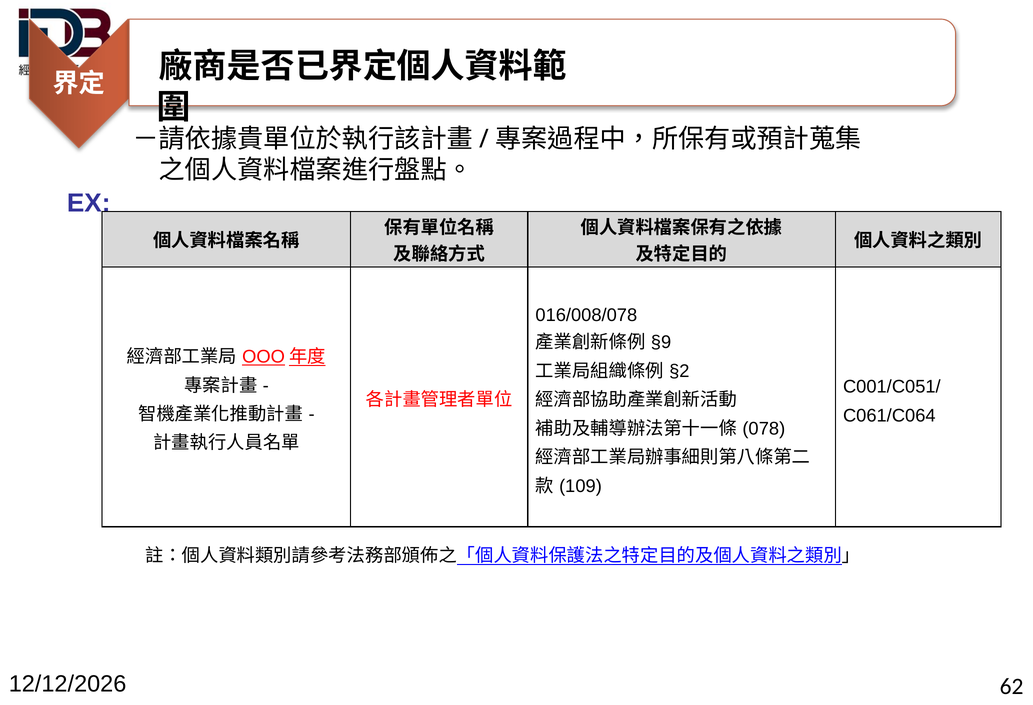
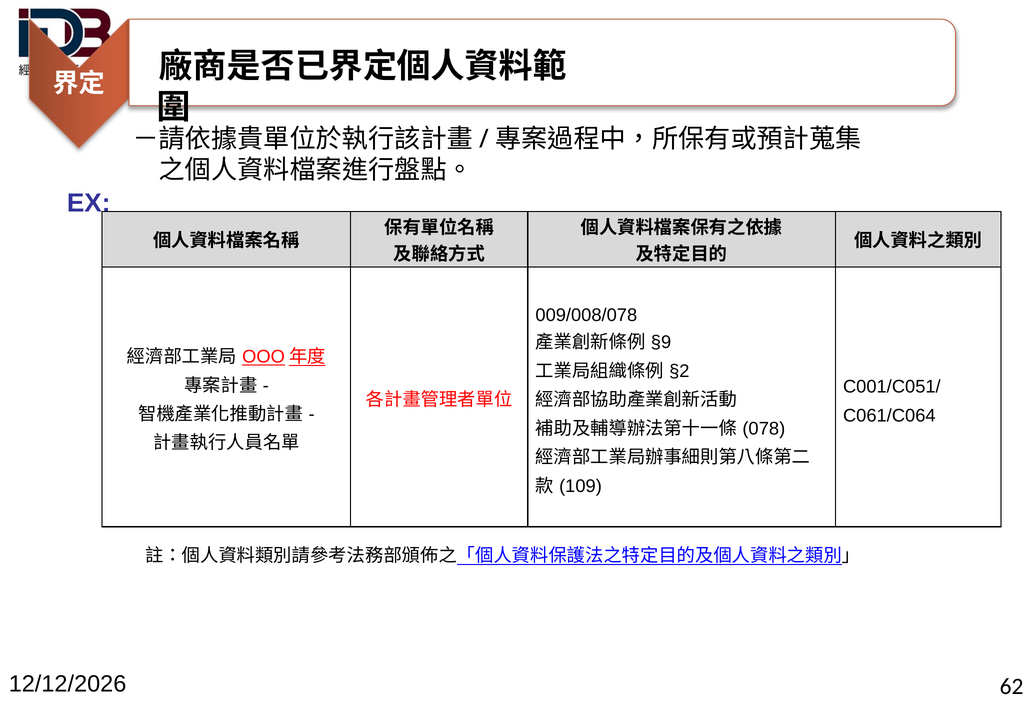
016/008/078: 016/008/078 -> 009/008/078 (586, 315)
